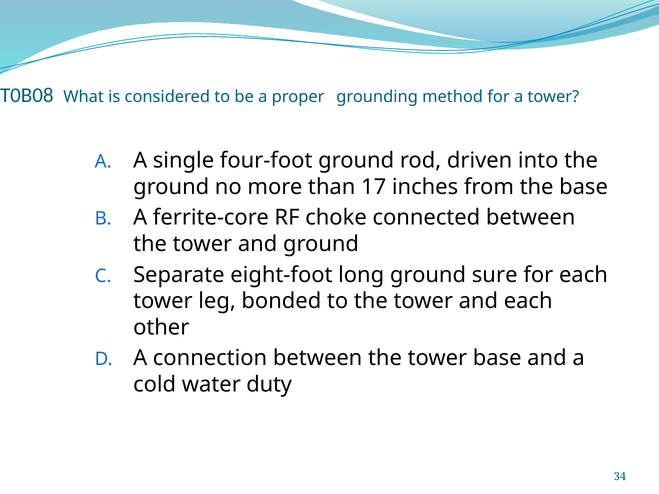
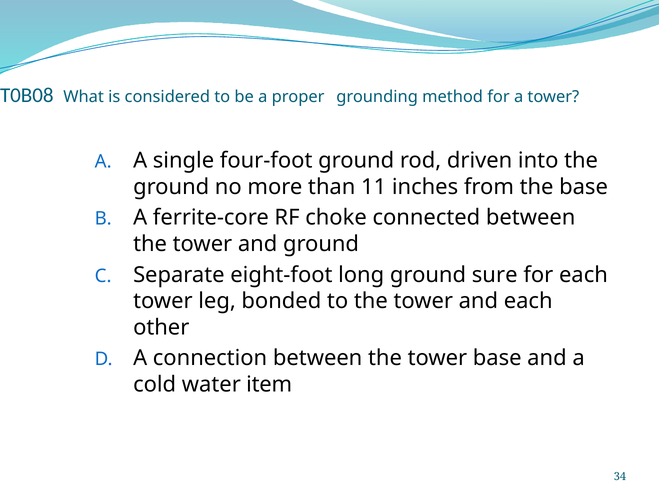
17: 17 -> 11 (374, 187)
duty: duty -> item (269, 385)
